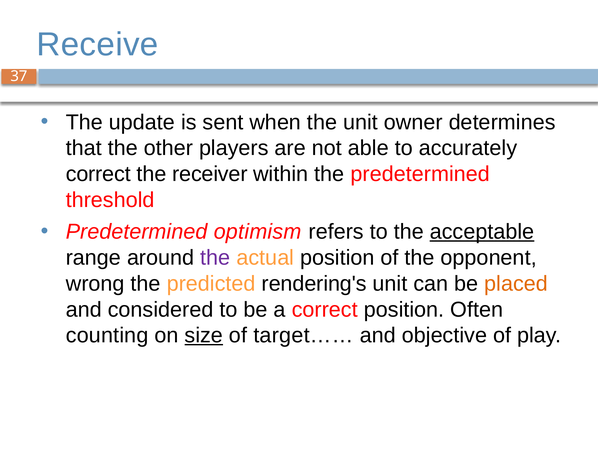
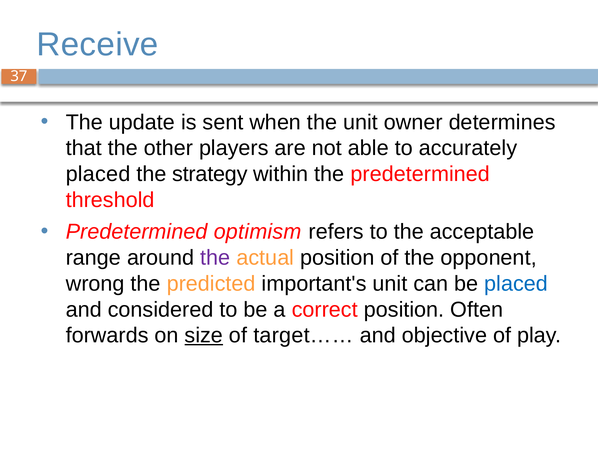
correct: correct -> placed (98, 174)
receiver: receiver -> strategy (210, 174)
acceptable underline: present -> none (482, 232)
rendering's: rendering's -> important's (314, 283)
placed colour: orange -> blue (516, 283)
counting: counting -> forwards (107, 335)
